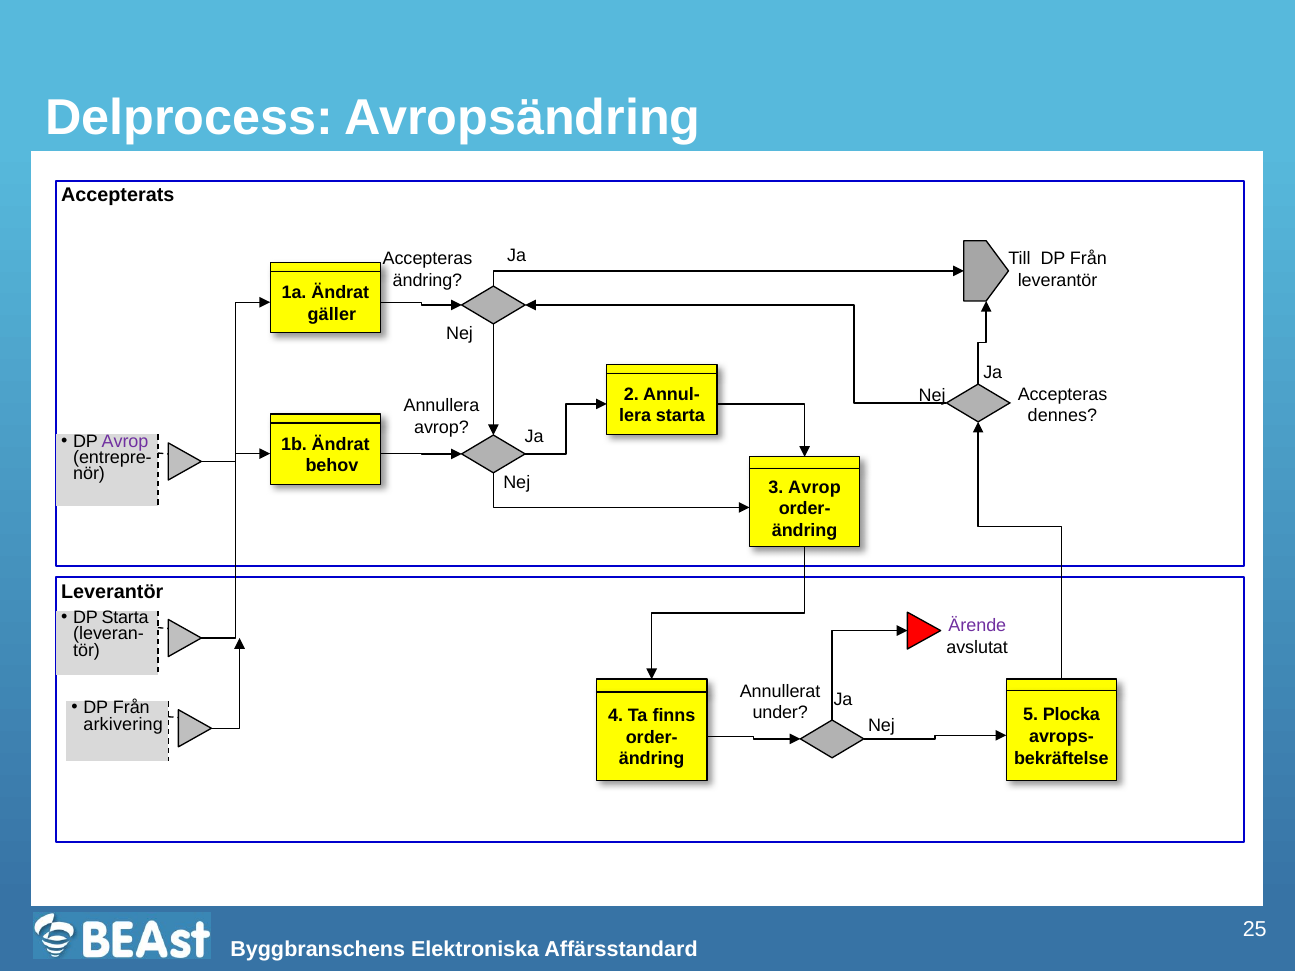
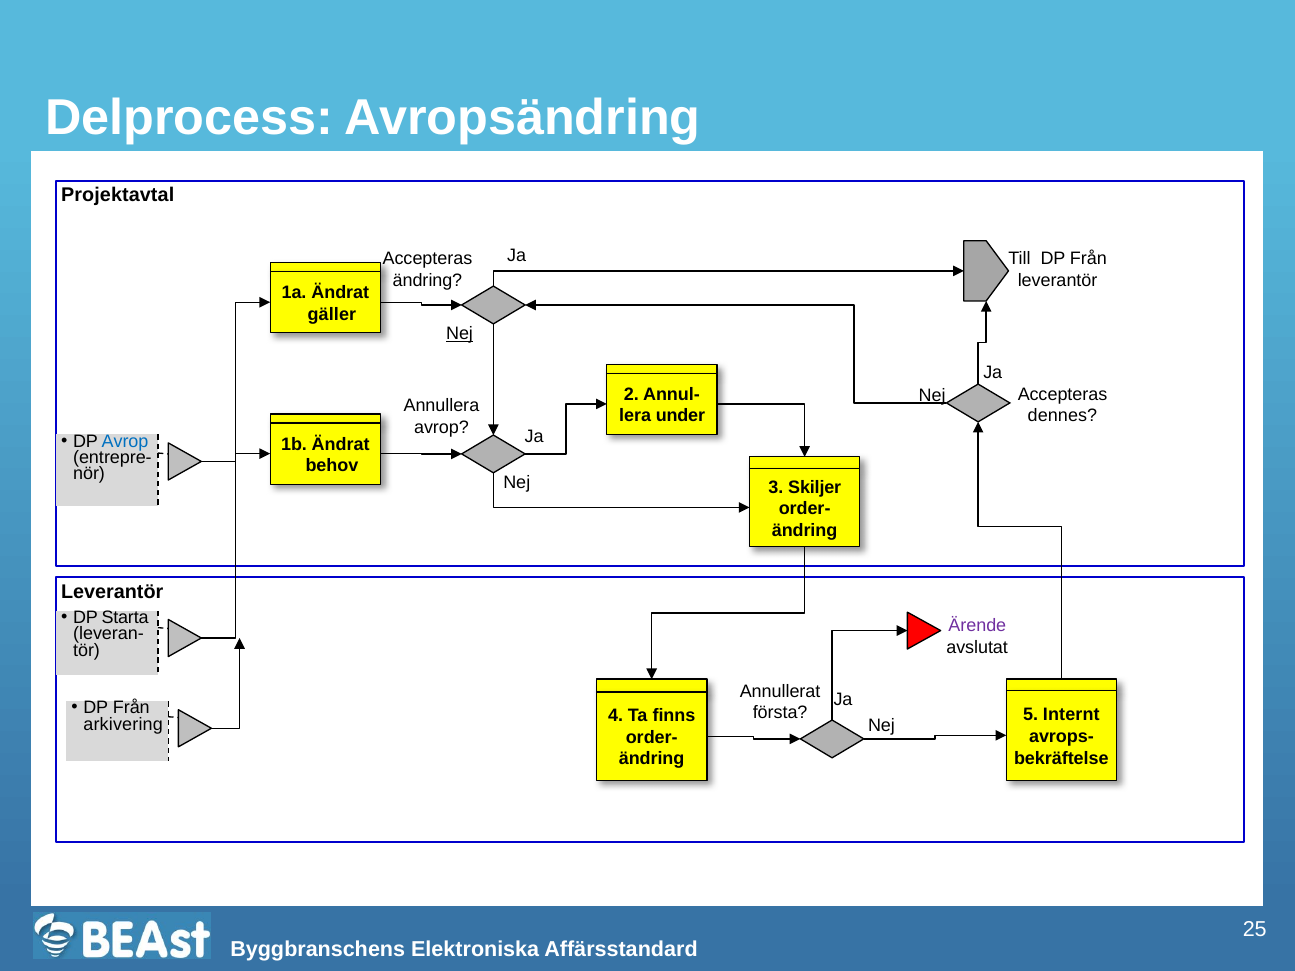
Accepterats: Accepterats -> Projektavtal (118, 196)
Nej underline: none -> present (460, 334)
starta: starta -> under (680, 416)
Avrop colour: purple -> blue (125, 441)
3 Avrop: Avrop -> Skiljer (815, 487)
under: under -> första (780, 713)
Plocka: Plocka -> Internt (1071, 715)
